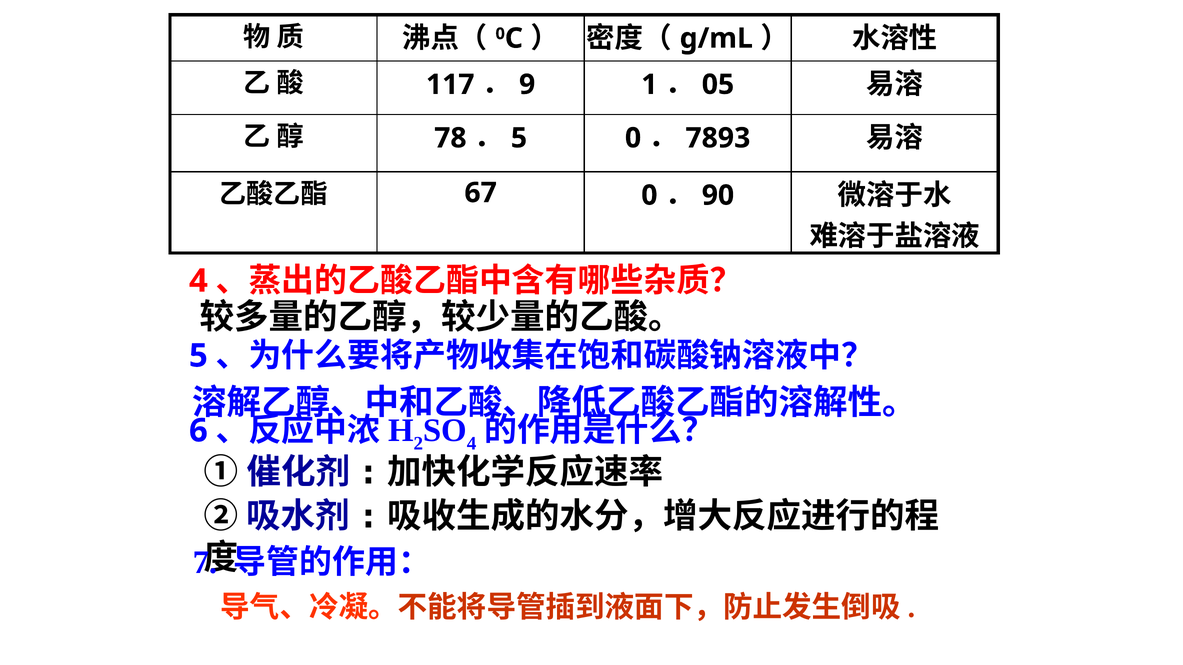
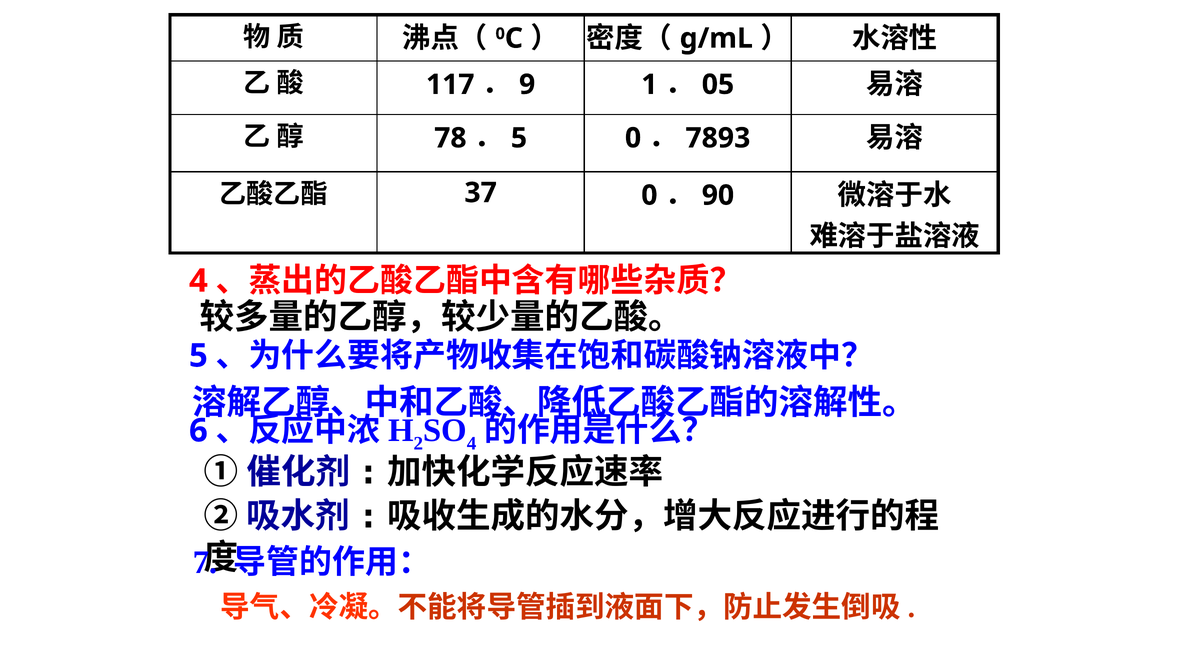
67: 67 -> 37 (481, 193)
